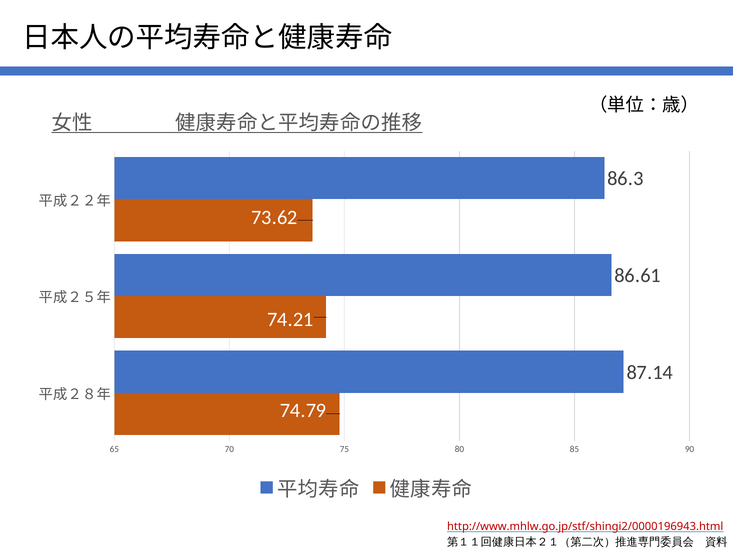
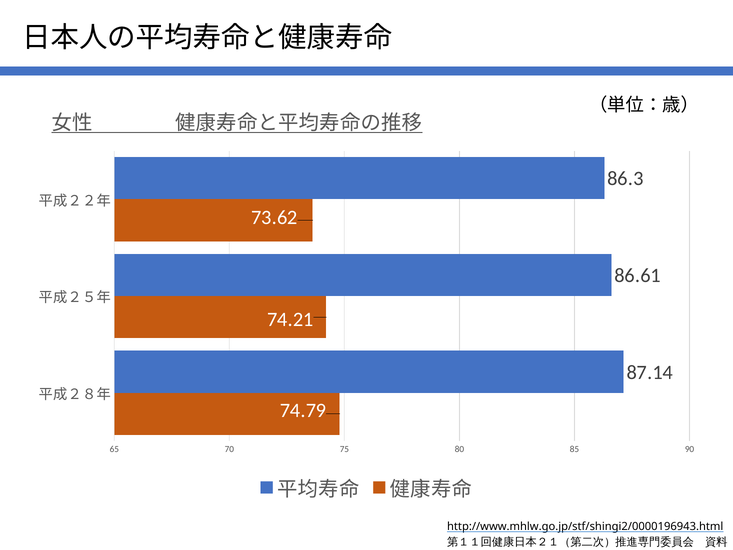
http://www.mhlw.go.jp/stf/shingi2/0000196943.html colour: red -> black (585, 526)
